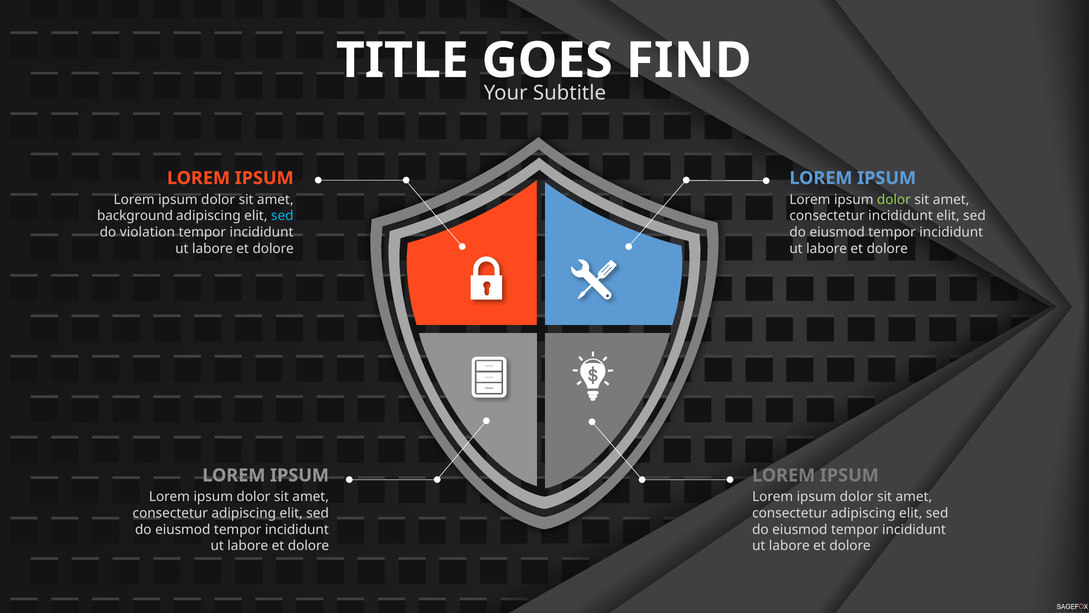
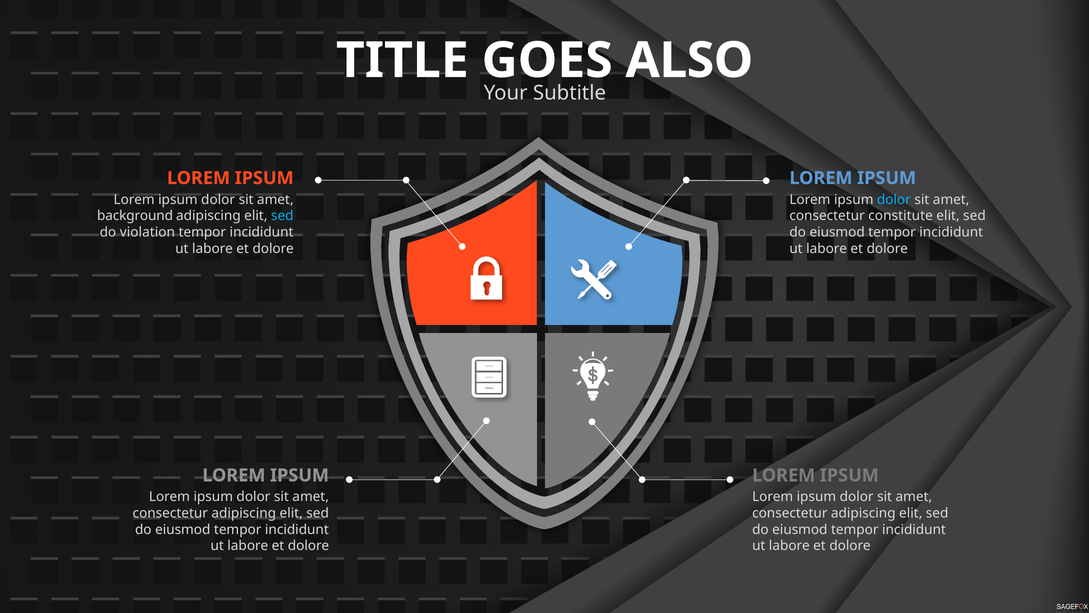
FIND: FIND -> ALSO (689, 60)
dolor colour: light green -> light blue (894, 199)
consectetur incididunt: incididunt -> constitute (901, 216)
